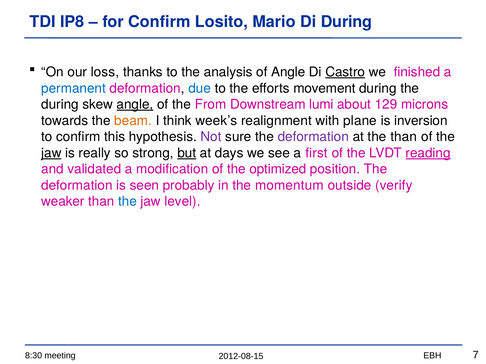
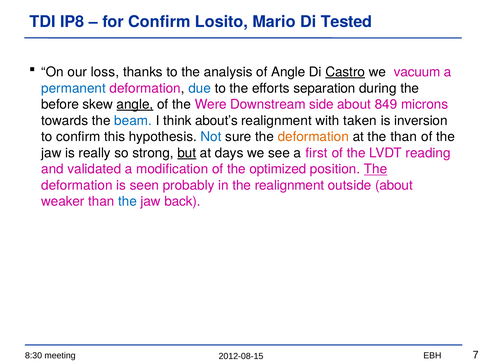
Di During: During -> Tested (346, 22)
finished: finished -> vacuum (417, 72)
movement: movement -> separation (325, 88)
during: during -> before (60, 105)
From: From -> Were (211, 105)
lumi: lumi -> side (321, 105)
129: 129 -> 849 (386, 105)
beam colour: orange -> blue (133, 121)
week’s: week’s -> about’s (217, 121)
plane: plane -> taken (360, 121)
Not colour: purple -> blue (211, 137)
deformation colour: purple -> orange (313, 137)
jaw underline: present -> none (51, 153)
reading underline: present -> none (428, 153)
The underline: none -> present (376, 169)
the momentum: momentum -> realignment (290, 186)
outside verify: verify -> about (394, 186)
level: level -> back (183, 202)
